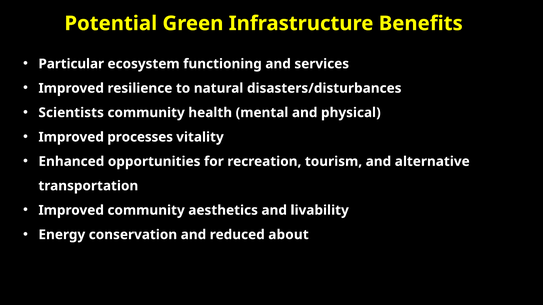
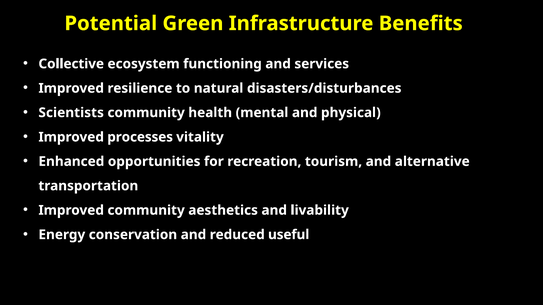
Particular: Particular -> Collective (71, 64)
about: about -> useful (289, 235)
